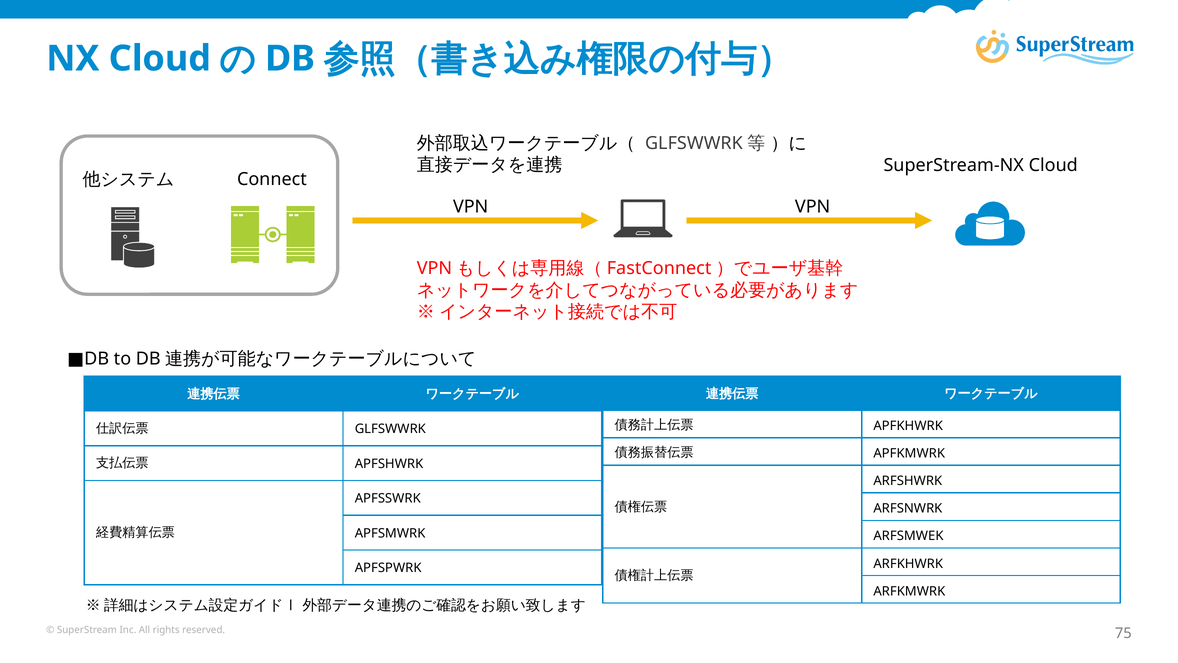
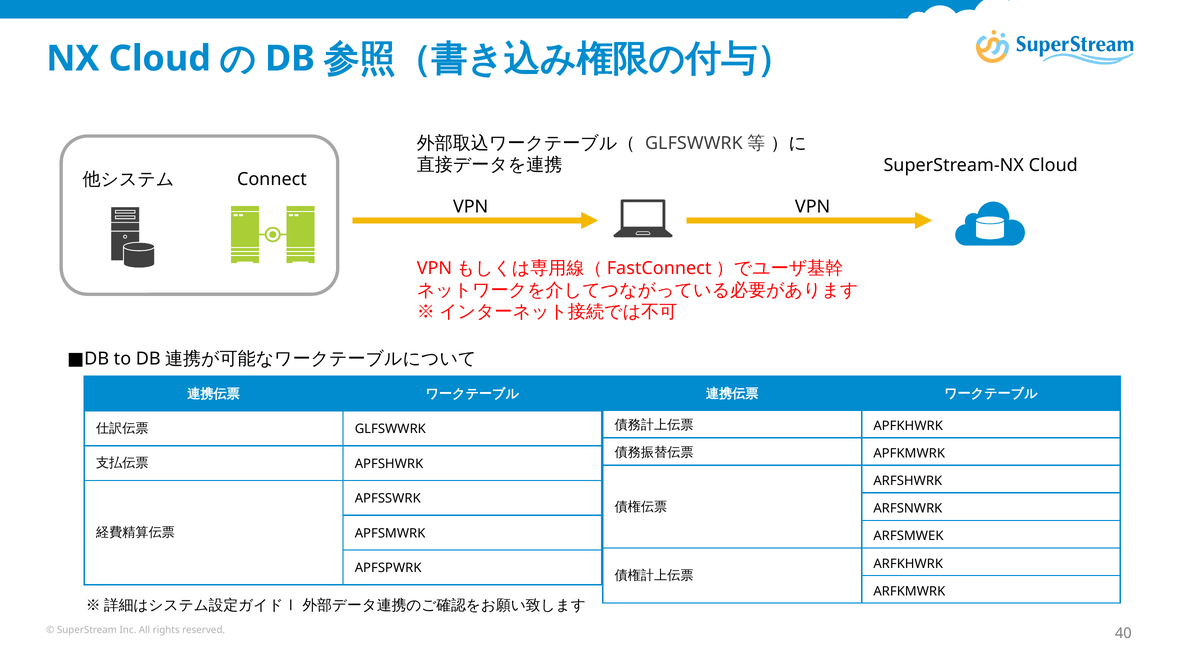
75: 75 -> 40 (1123, 633)
